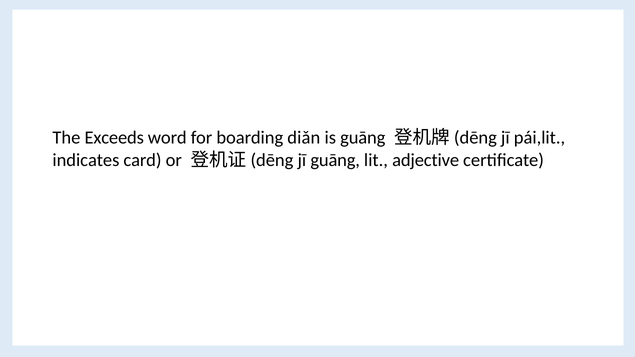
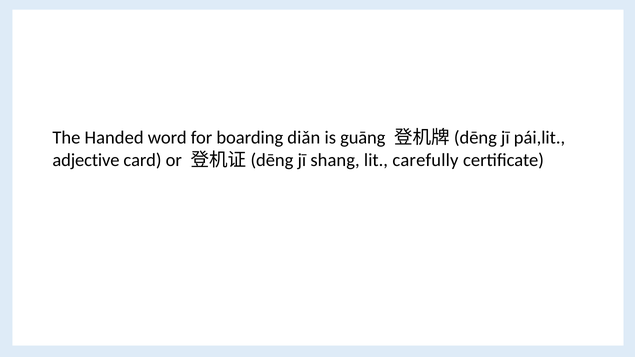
Exceeds: Exceeds -> Handed (114, 138)
indicates: indicates -> adjective (86, 160)
jī guāng: guāng -> shang (335, 160)
adjective: adjective -> carefully (425, 160)
